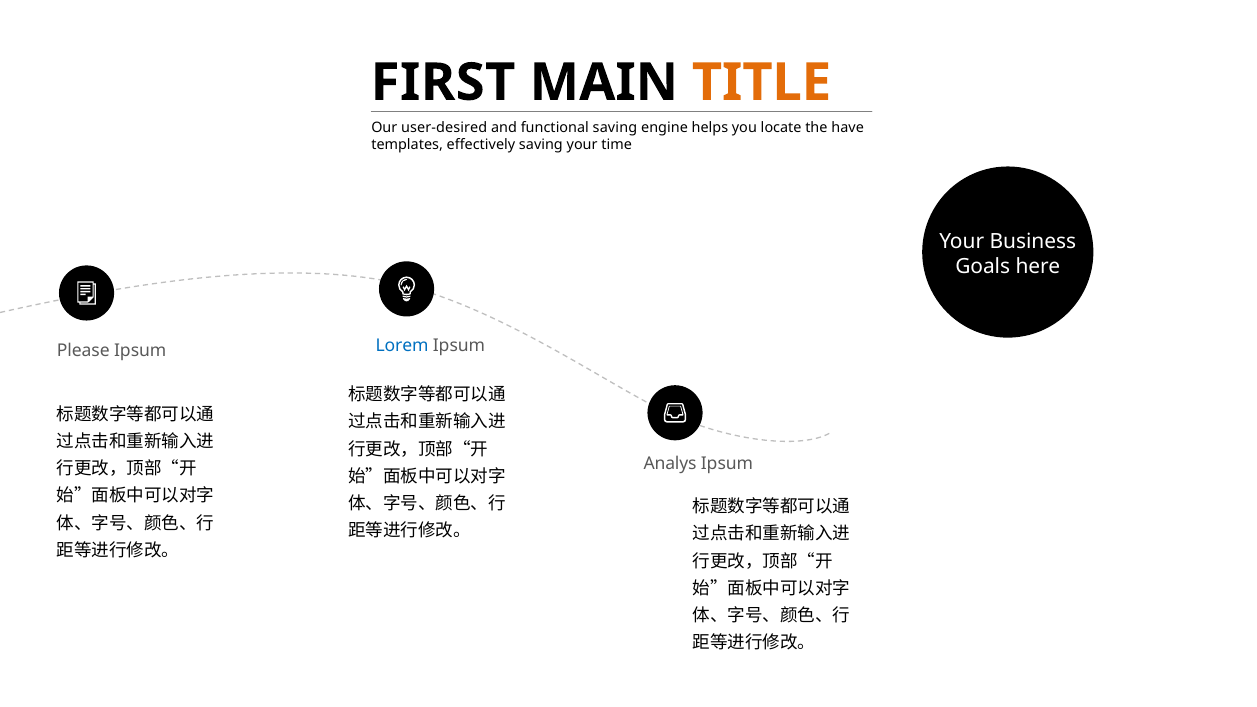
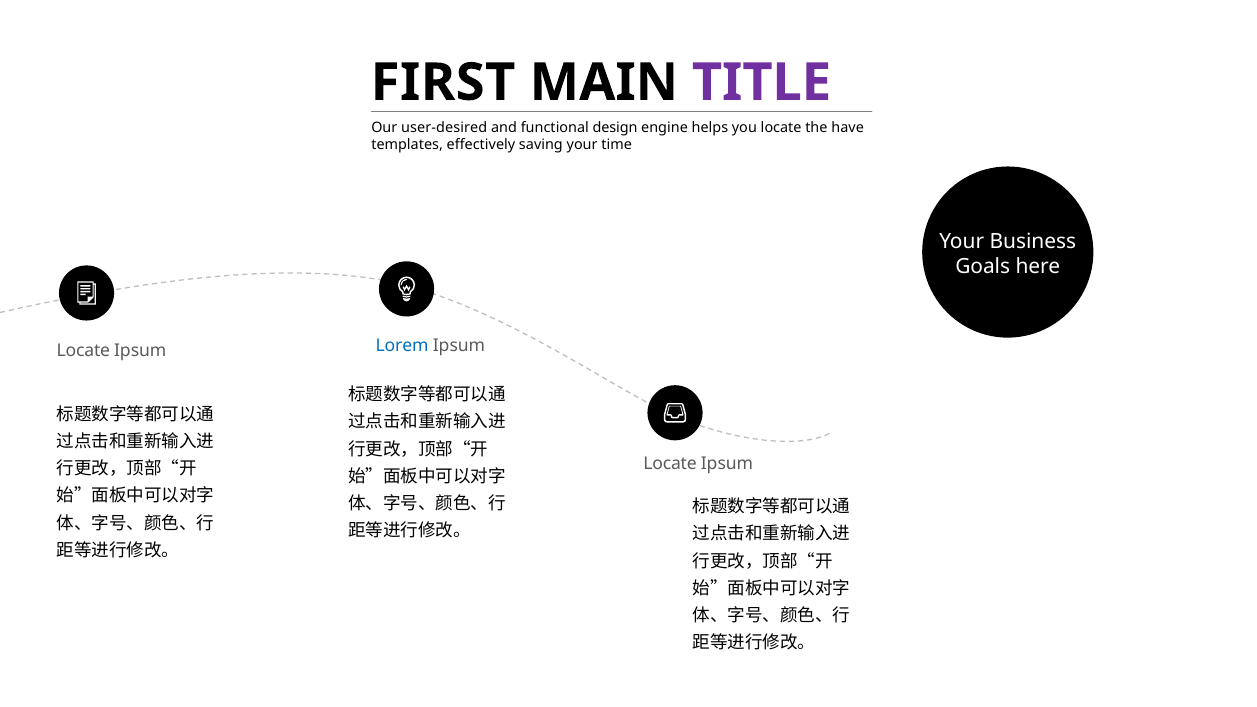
TITLE colour: orange -> purple (761, 83)
functional saving: saving -> design (615, 128)
Please: Please -> Locate (83, 351)
Analys: Analys -> Locate (670, 464)
